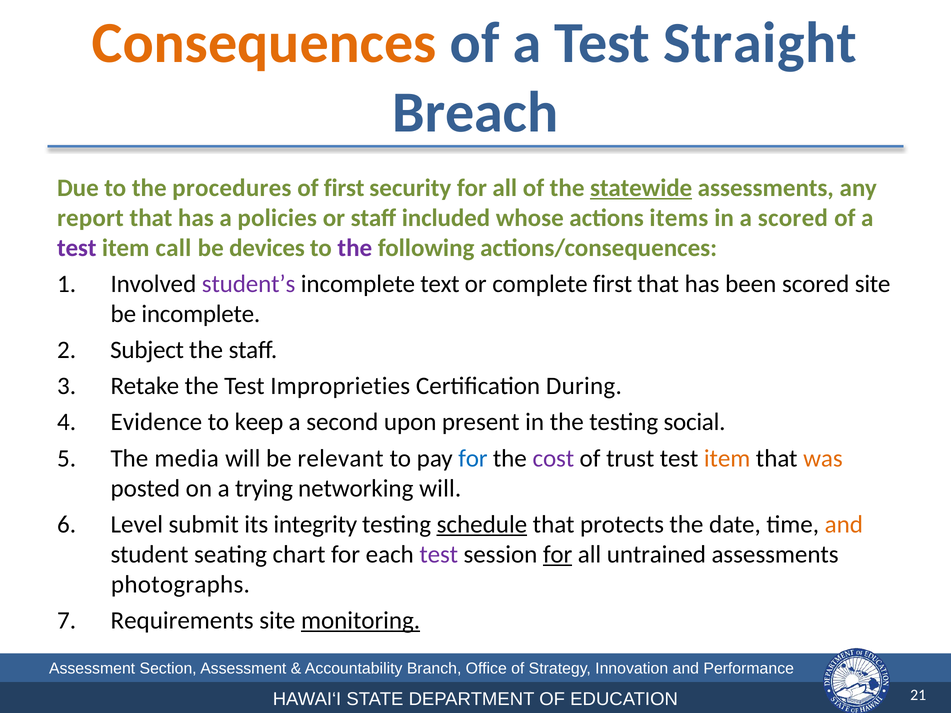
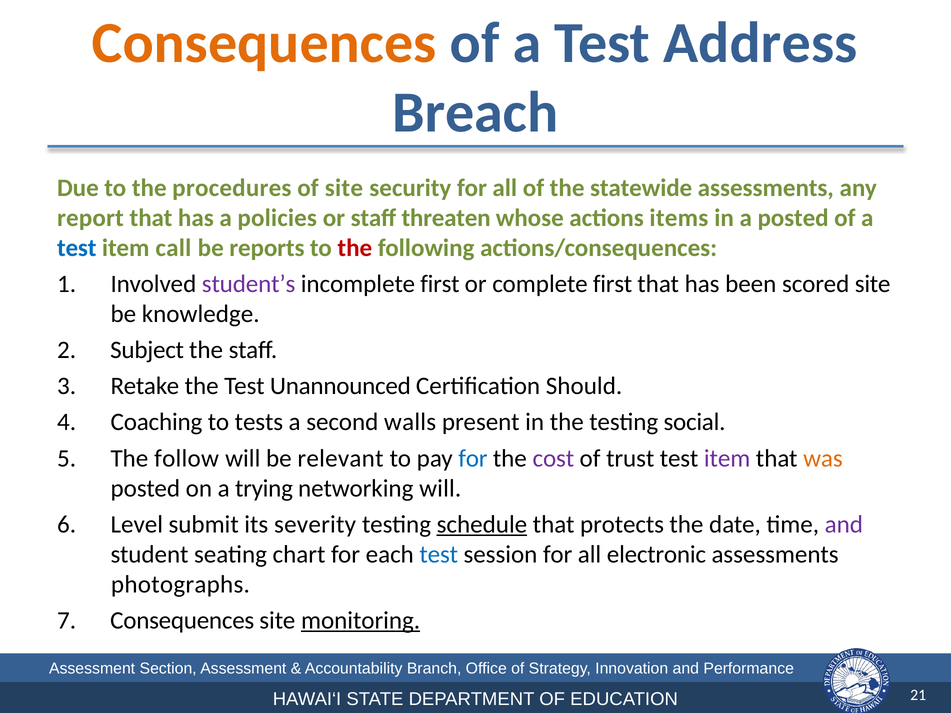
Straight: Straight -> Address (760, 43)
of first: first -> site (344, 188)
statewide underline: present -> none (641, 188)
included: included -> threaten (446, 218)
a scored: scored -> posted (793, 218)
test colour: purple -> blue (77, 248)
devices: devices -> reports (267, 248)
the colour: purple -> red (355, 248)
incomplete text: text -> first (440, 284)
be incomplete: incomplete -> knowledge (201, 314)
Improprieties: Improprieties -> Unannounced (340, 386)
During: During -> Should (584, 386)
Evidence: Evidence -> Coaching (156, 422)
keep: keep -> tests (259, 422)
upon: upon -> walls (410, 422)
media: media -> follow (187, 458)
item colour: orange -> purple (727, 458)
integrity: integrity -> severity (315, 525)
and colour: orange -> purple (844, 525)
test colour: purple -> blue (439, 555)
for underline: present -> none (558, 555)
untrained: untrained -> electronic (656, 555)
Requirements: Requirements -> Consequences (182, 621)
